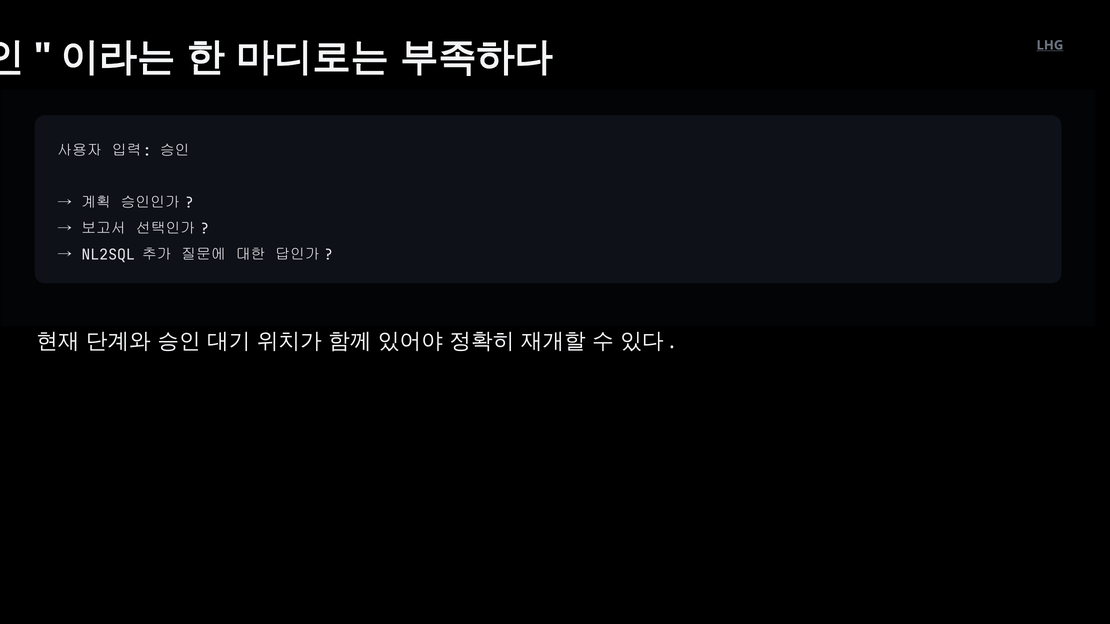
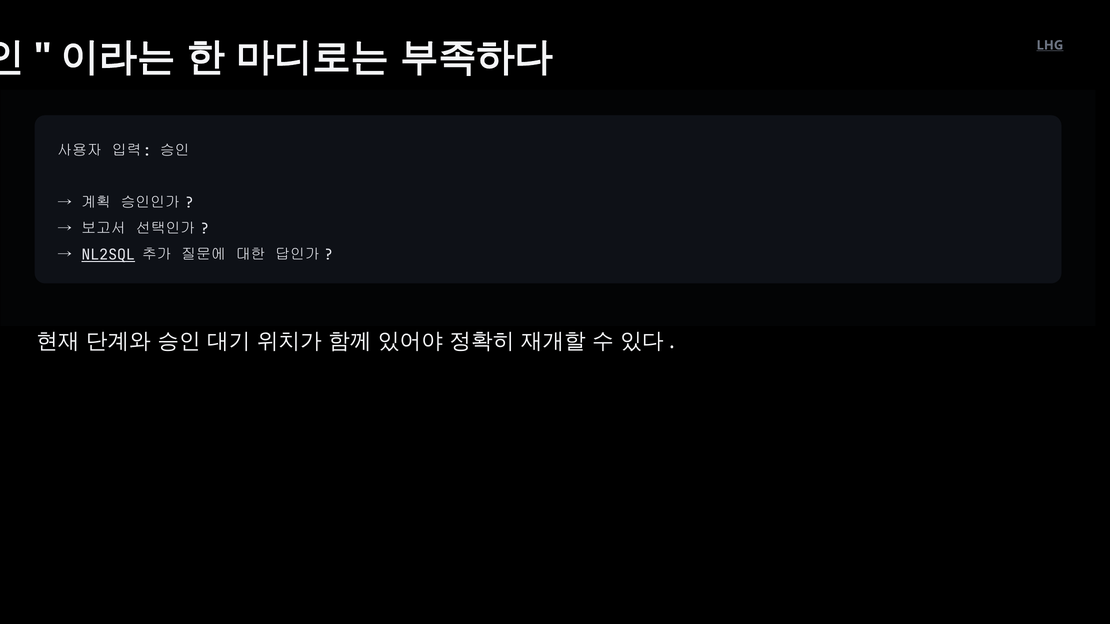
NL2SQL underline: none -> present (108, 255)
